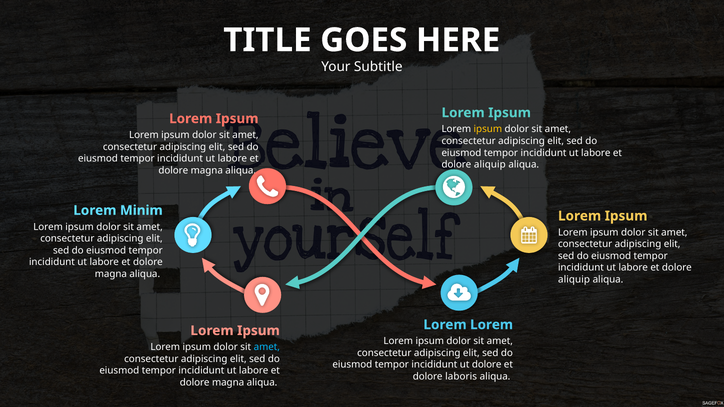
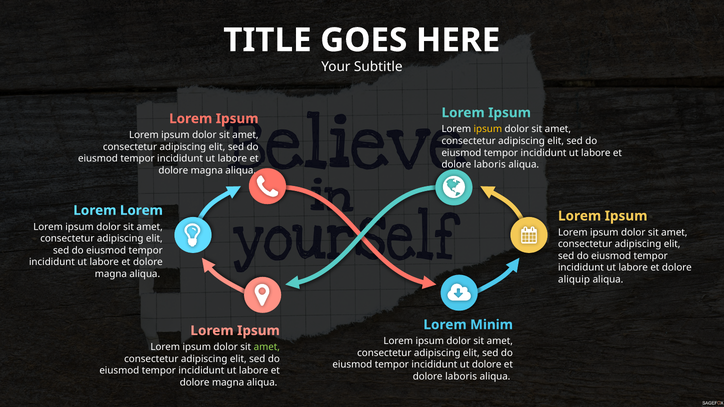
aliquip: aliquip -> laboris (490, 165)
Minim: Minim -> Lorem (141, 211)
Lorem: Lorem -> Minim (492, 325)
amet colour: light blue -> light green (267, 347)
